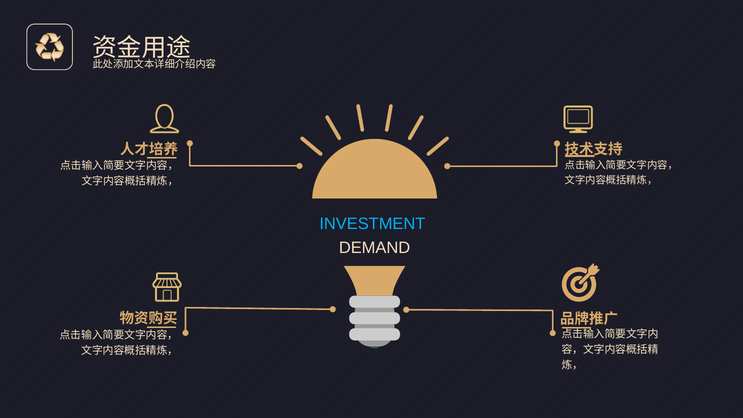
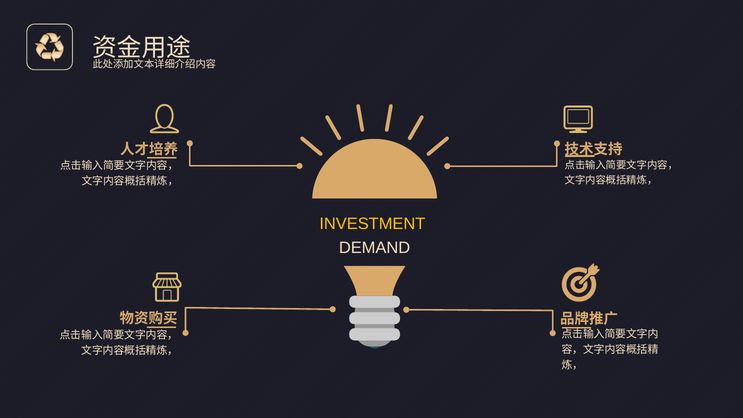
INVESTMENT colour: light blue -> yellow (372, 224)
